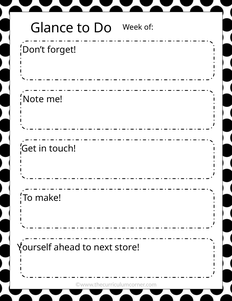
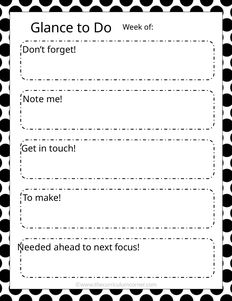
Yourself: Yourself -> Needed (34, 247)
store: store -> focus (127, 247)
